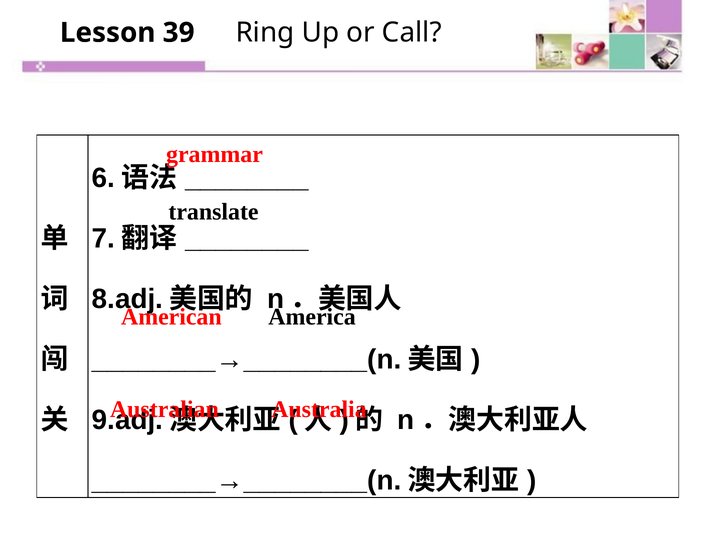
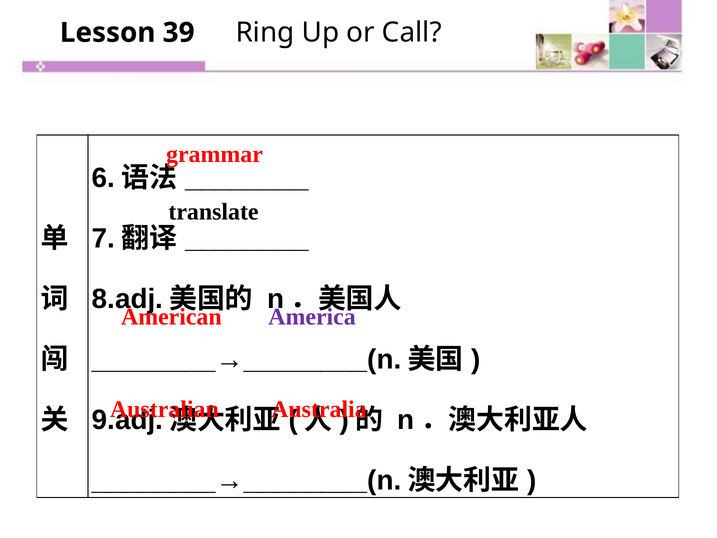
America colour: black -> purple (312, 317)
